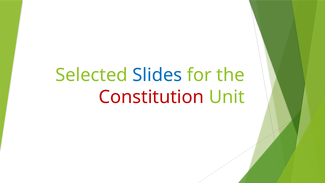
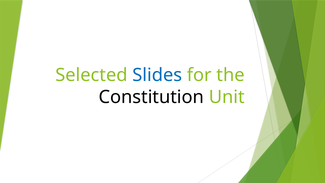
Constitution colour: red -> black (151, 97)
